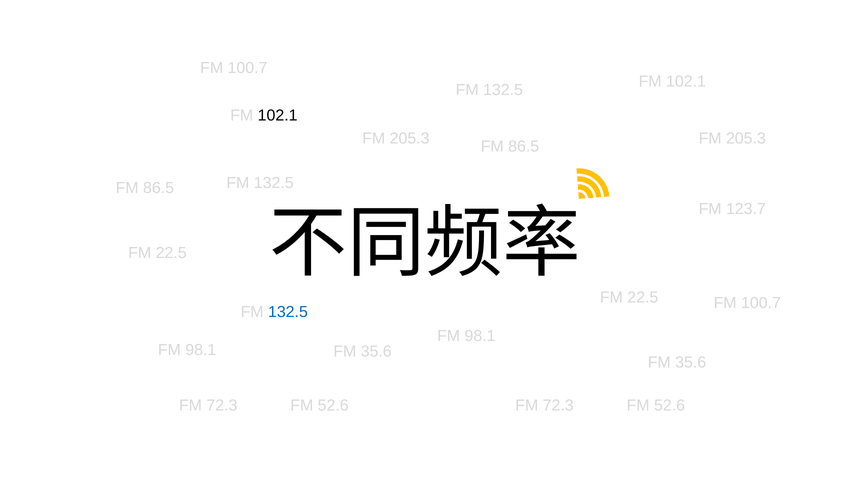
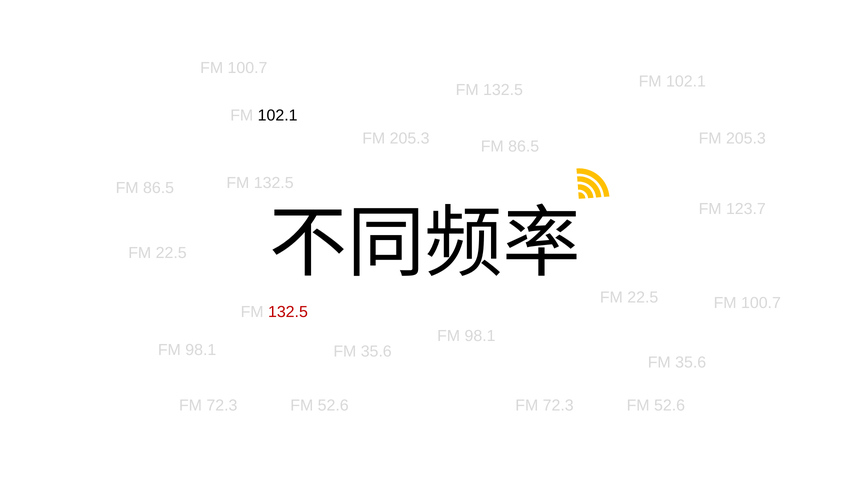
132.5 colour: blue -> red (288, 312)
